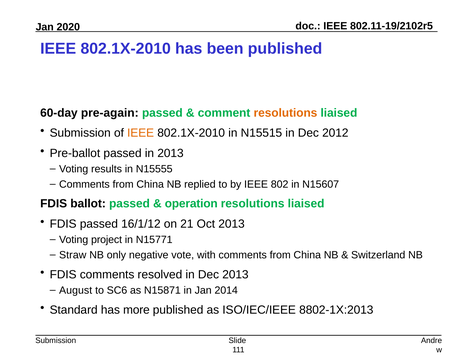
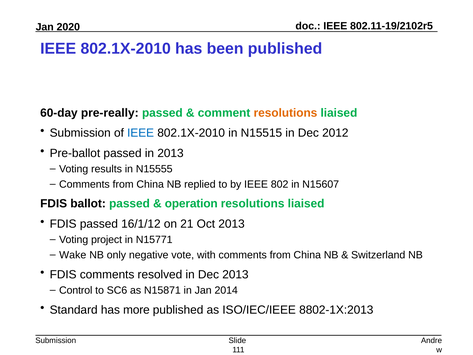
pre-again: pre-again -> pre-really (110, 113)
IEEE colour: orange -> blue (141, 133)
Straw: Straw -> Wake (73, 255)
August: August -> Control (76, 290)
